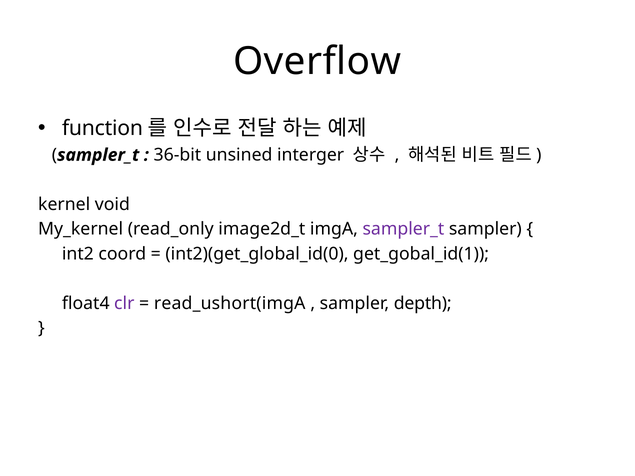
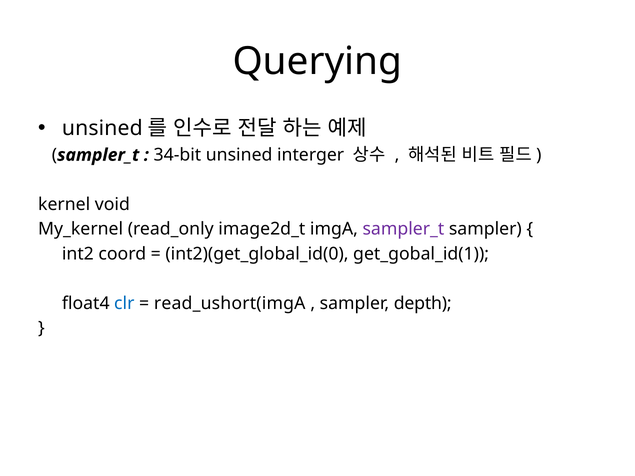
Overflow: Overflow -> Querying (317, 61)
function: function -> unsined (102, 128)
36-bit: 36-bit -> 34-bit (177, 155)
clr colour: purple -> blue (124, 303)
